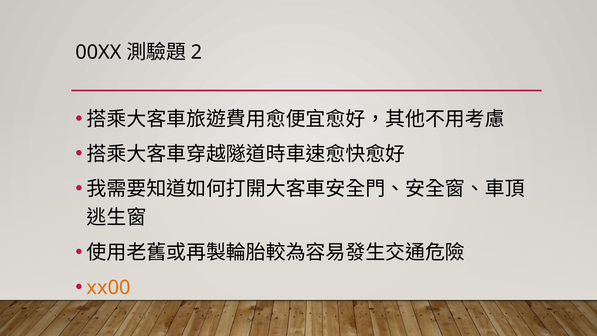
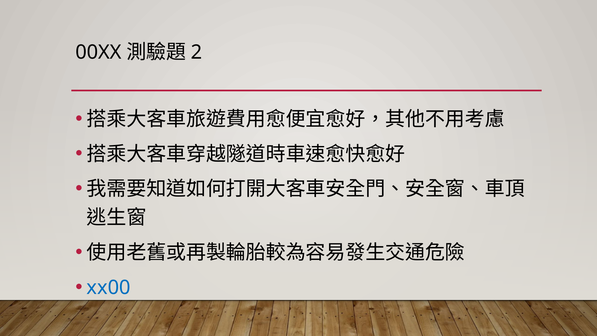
xx00 colour: orange -> blue (109, 287)
